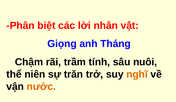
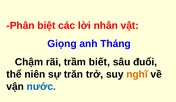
tính: tính -> biết (99, 62)
nuôi: nuôi -> đuổi (145, 62)
nước colour: orange -> blue (41, 86)
